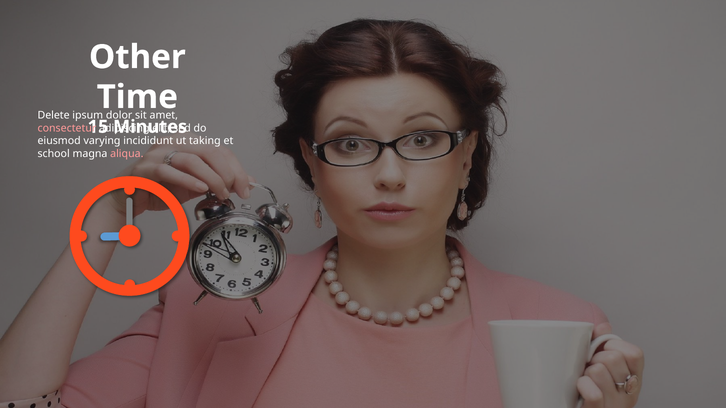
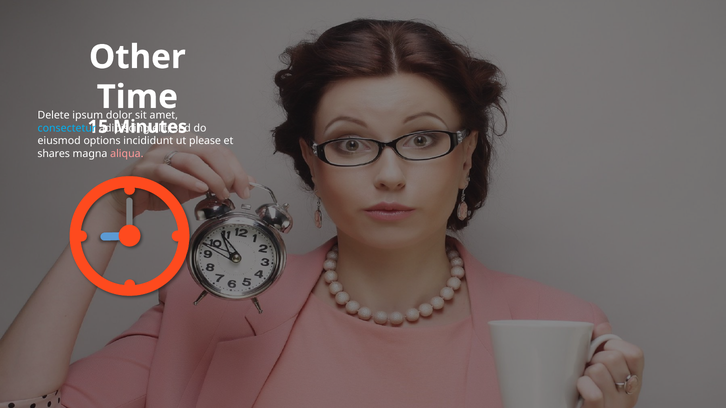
consectetur colour: pink -> light blue (67, 128)
varying: varying -> options (102, 141)
taking: taking -> please (205, 141)
school: school -> shares (54, 154)
